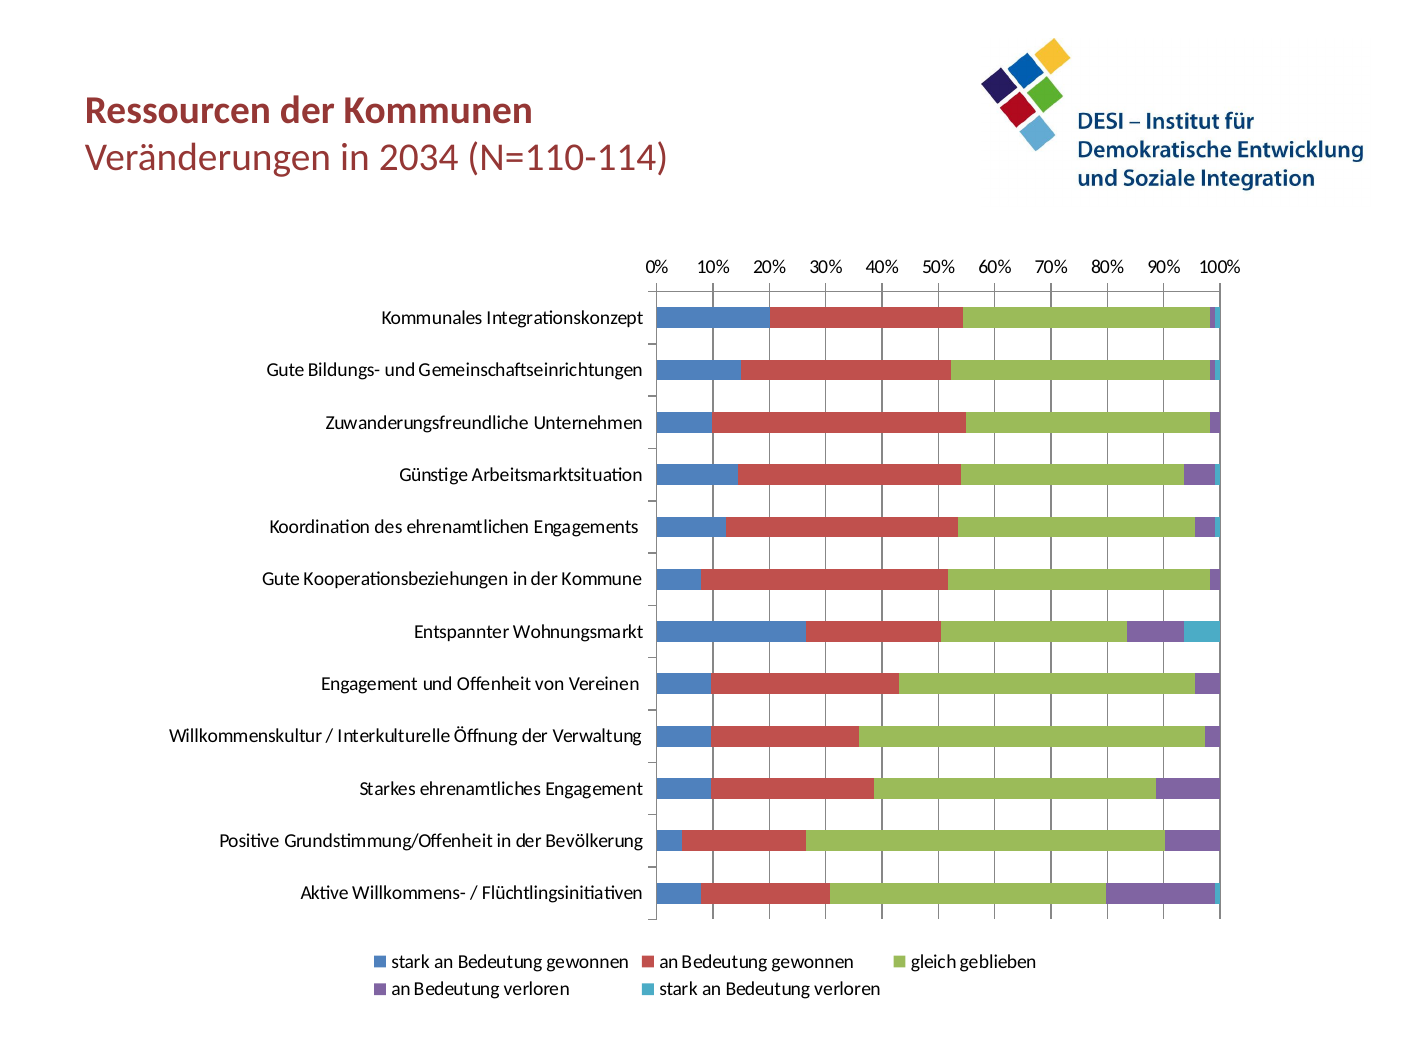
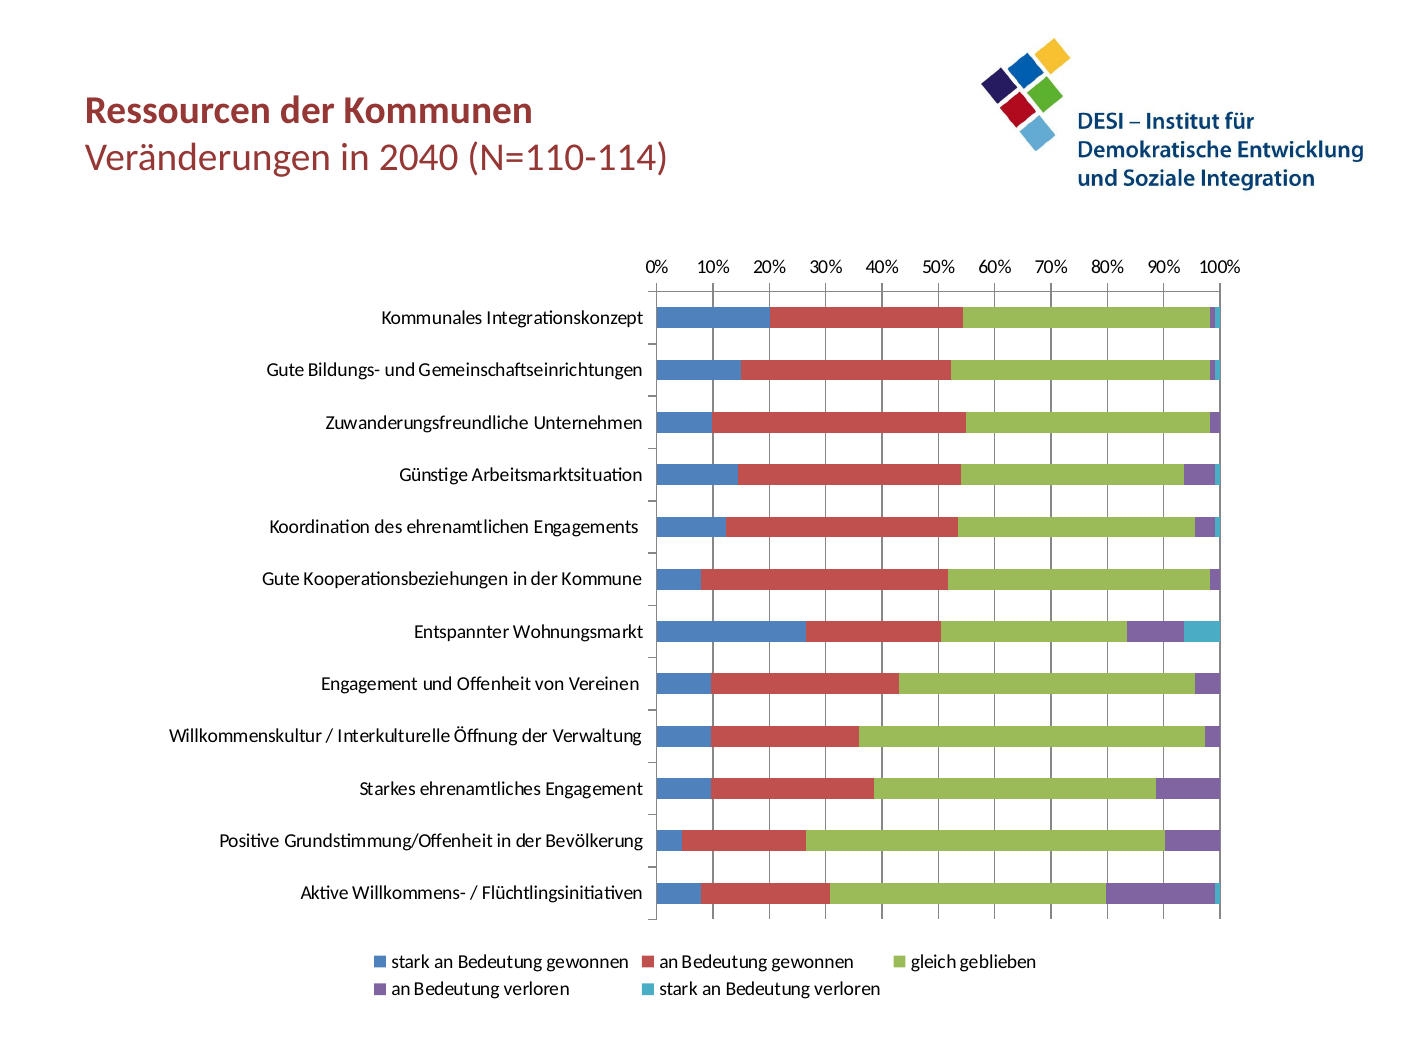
2034: 2034 -> 2040 (419, 157)
